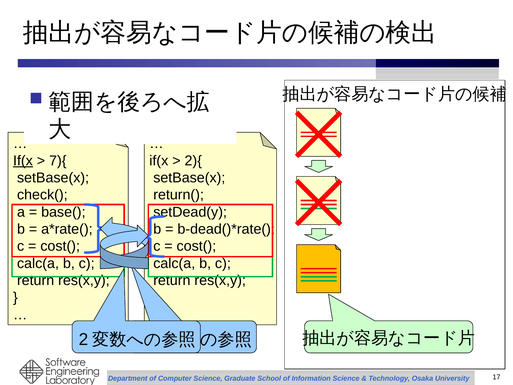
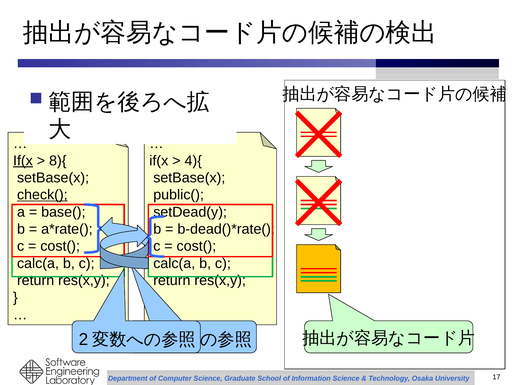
7){: 7){ -> 8){ (58, 161)
2){: 2){ -> 4){ (193, 161)
check( underline: none -> present (42, 195)
return(: return( -> public( (179, 195)
